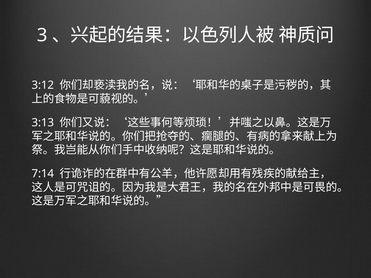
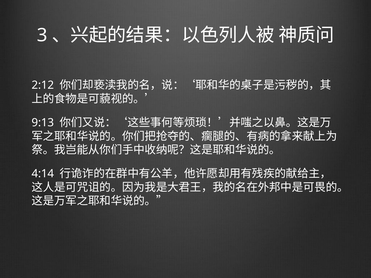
3:12: 3:12 -> 2:12 (43, 85)
3:13: 3:13 -> 9:13 (43, 123)
7:14: 7:14 -> 4:14 (43, 174)
